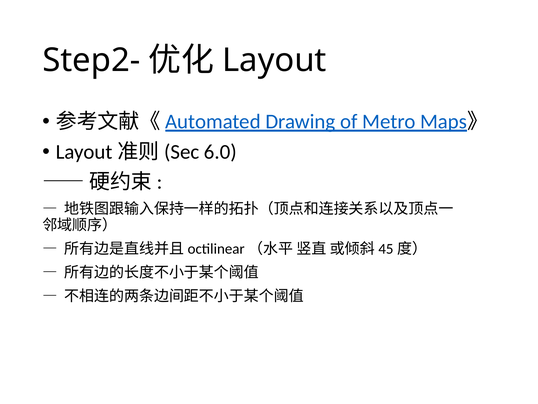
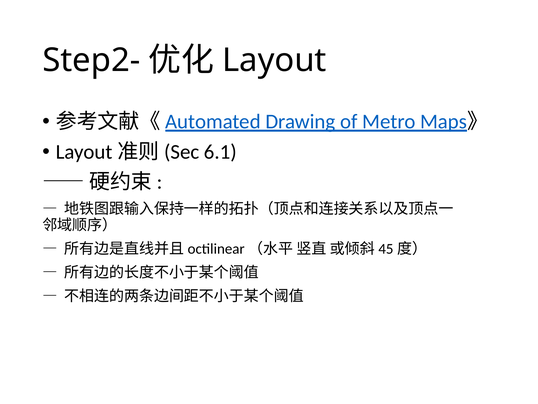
6.0: 6.0 -> 6.1 (220, 152)
